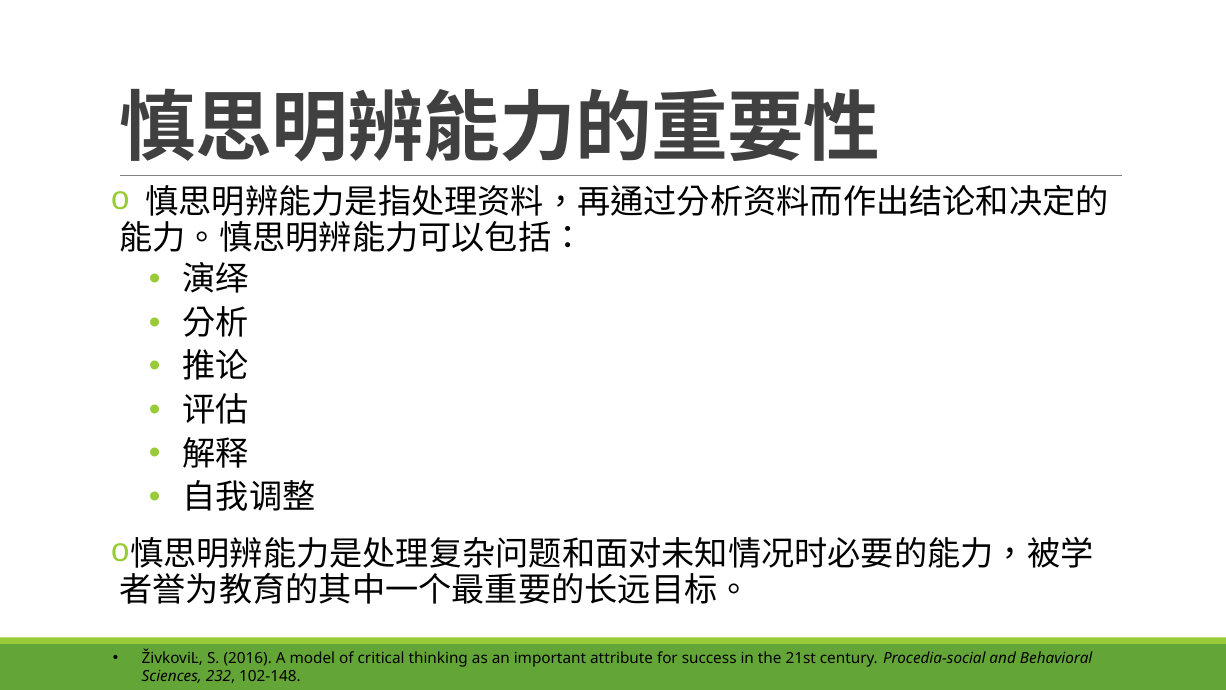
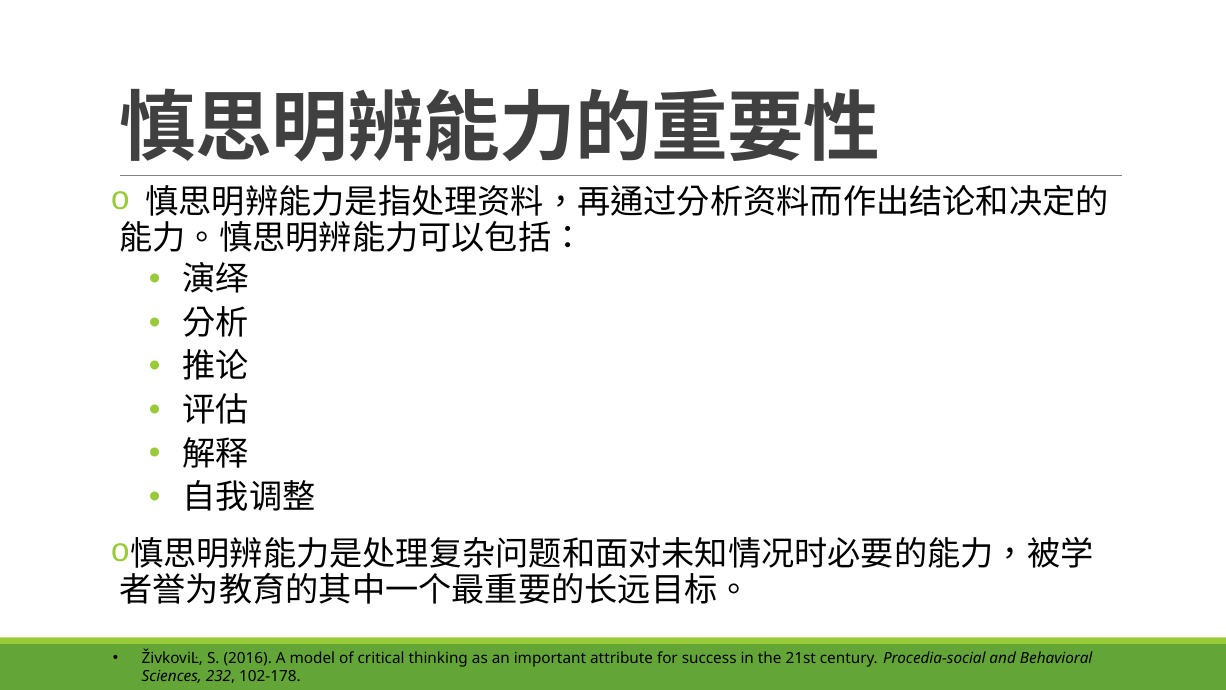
102-148: 102-148 -> 102-178 (270, 676)
